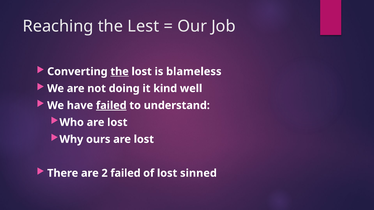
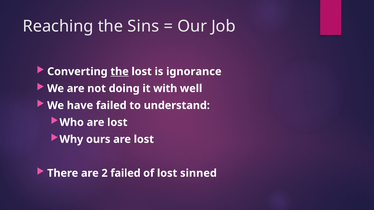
Lest: Lest -> Sins (143, 26)
blameless: blameless -> ignorance (194, 72)
kind: kind -> with (165, 89)
failed underline: present -> none (111, 106)
